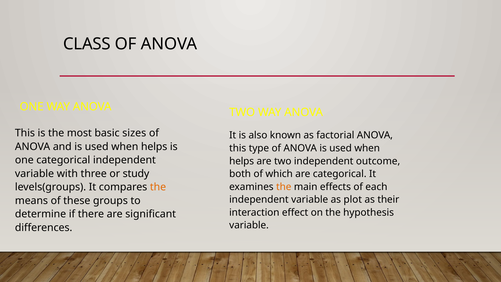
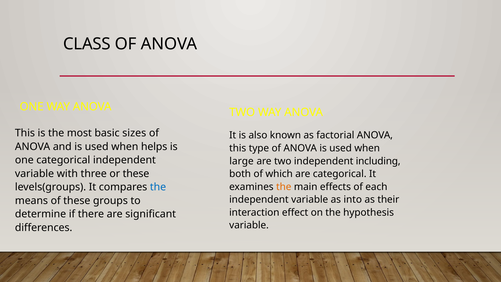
helps: helps -> large (242, 161)
outcome: outcome -> including (378, 161)
or study: study -> these (136, 173)
the colour: orange -> blue (158, 187)
plot: plot -> into (353, 199)
